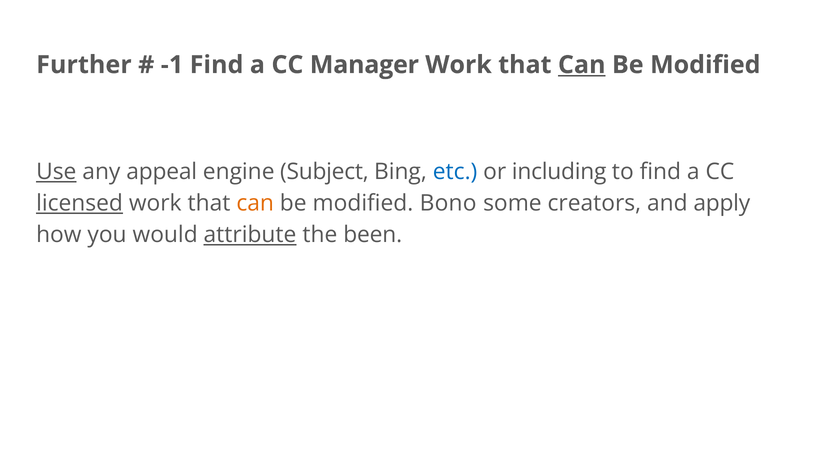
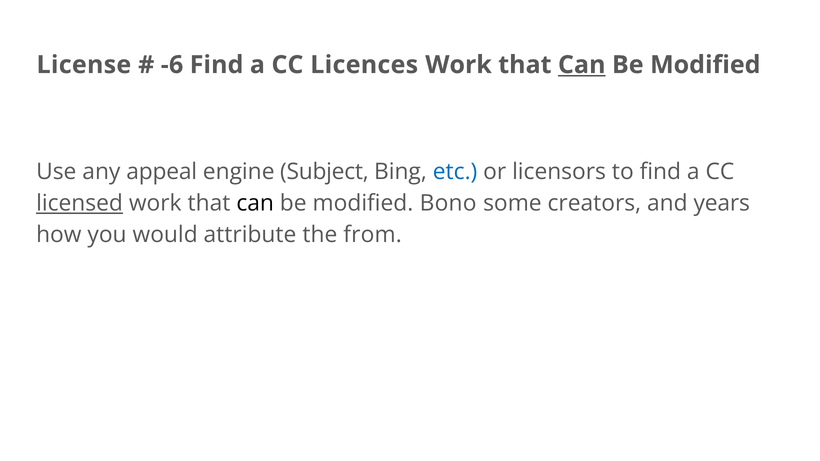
Further: Further -> License (84, 65)
-1: -1 -> -6 (172, 65)
Manager: Manager -> Licences (364, 65)
Use underline: present -> none (56, 172)
including: including -> licensors (559, 172)
can colour: orange -> black (255, 203)
apply: apply -> years (722, 203)
attribute underline: present -> none (250, 235)
been: been -> from (373, 235)
